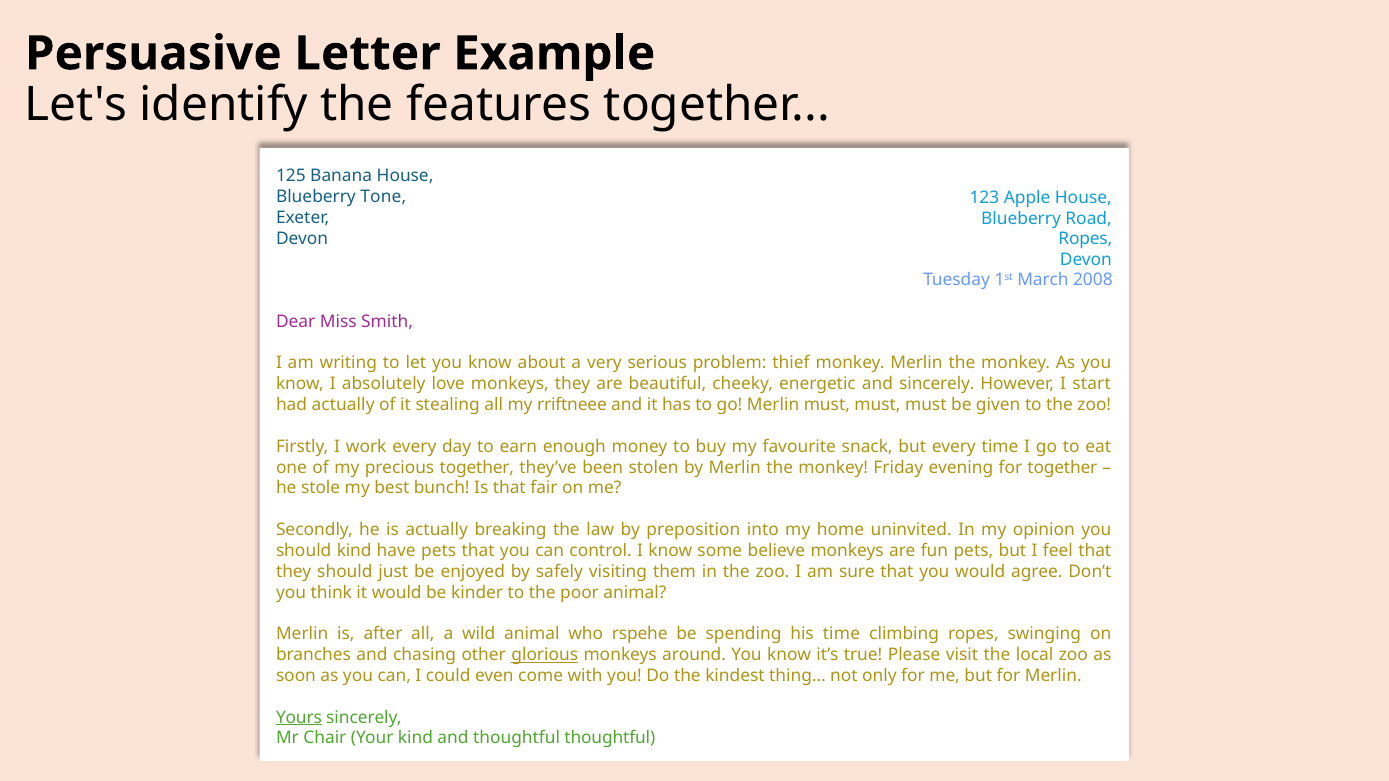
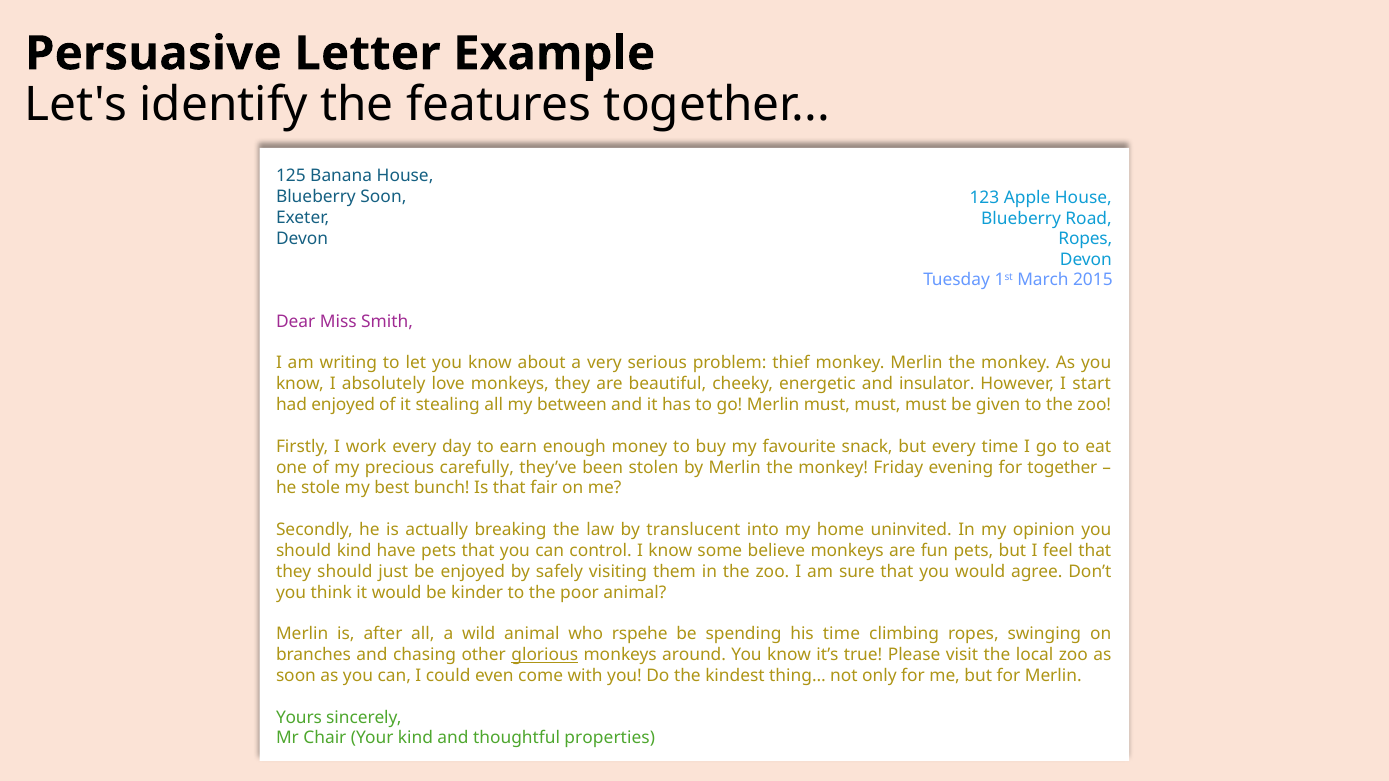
Blueberry Tone: Tone -> Soon (383, 197)
2008: 2008 -> 2015 (1093, 280)
and sincerely: sincerely -> insulator (937, 384)
had actually: actually -> enjoyed (343, 405)
rriftneee: rriftneee -> between (572, 405)
precious together: together -> carefully (477, 468)
preposition: preposition -> translucent (693, 530)
Yours underline: present -> none (299, 718)
thoughtful thoughtful: thoughtful -> properties (610, 738)
